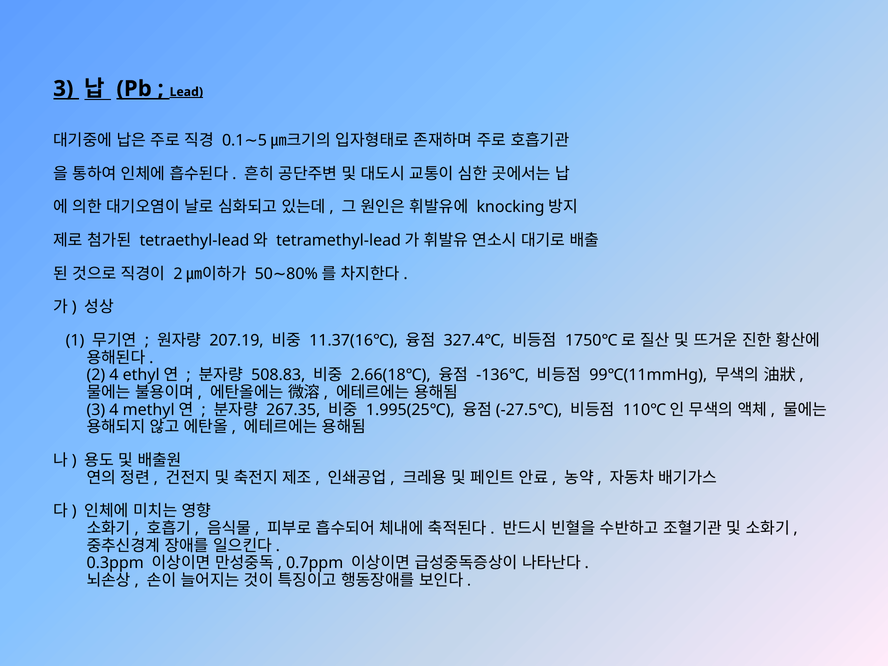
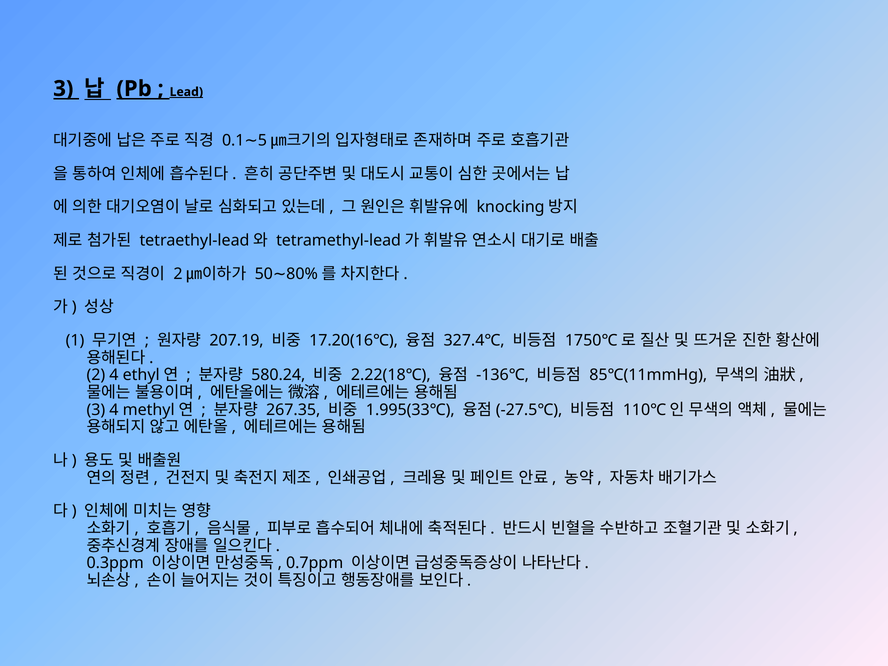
11.37(16℃: 11.37(16℃ -> 17.20(16℃ (354, 340)
508.83: 508.83 -> 580.24 (278, 375)
2.66(18℃: 2.66(18℃ -> 2.22(18℃ (391, 375)
99℃(11mmHg: 99℃(11mmHg -> 85℃(11mmHg (648, 375)
1.995(25℃: 1.995(25℃ -> 1.995(33℃ (410, 410)
